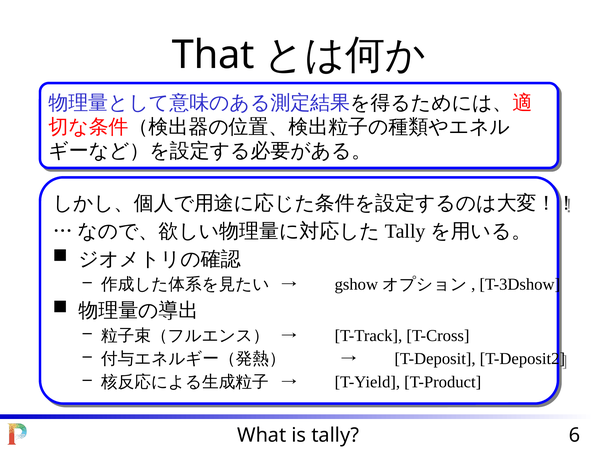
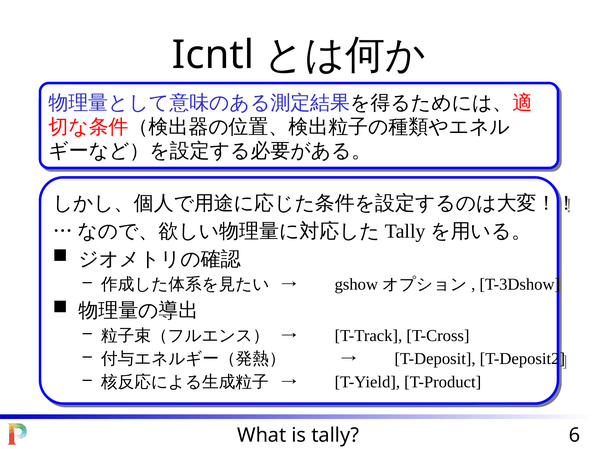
That: That -> Icntl (213, 55)
